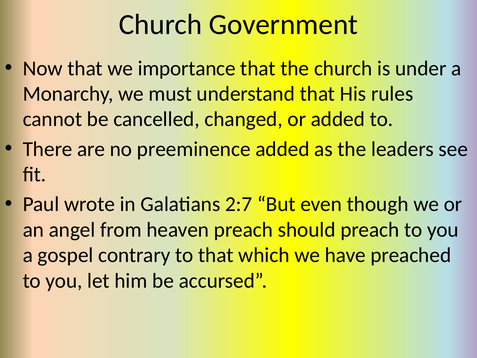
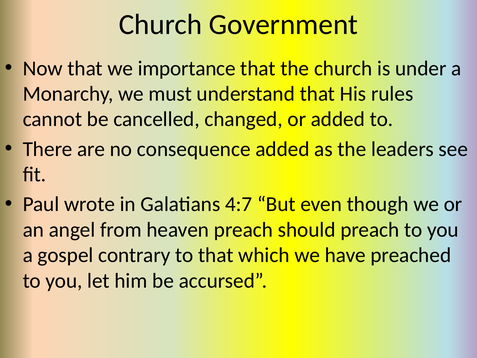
preeminence: preeminence -> consequence (194, 149)
2:7: 2:7 -> 4:7 (239, 204)
